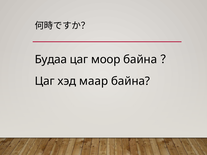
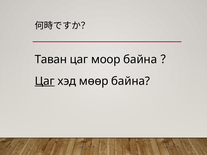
Будаа: Будаа -> Таван (51, 60)
Цаг underline: none -> present (45, 81)
маар: маар -> мөөр (94, 81)
